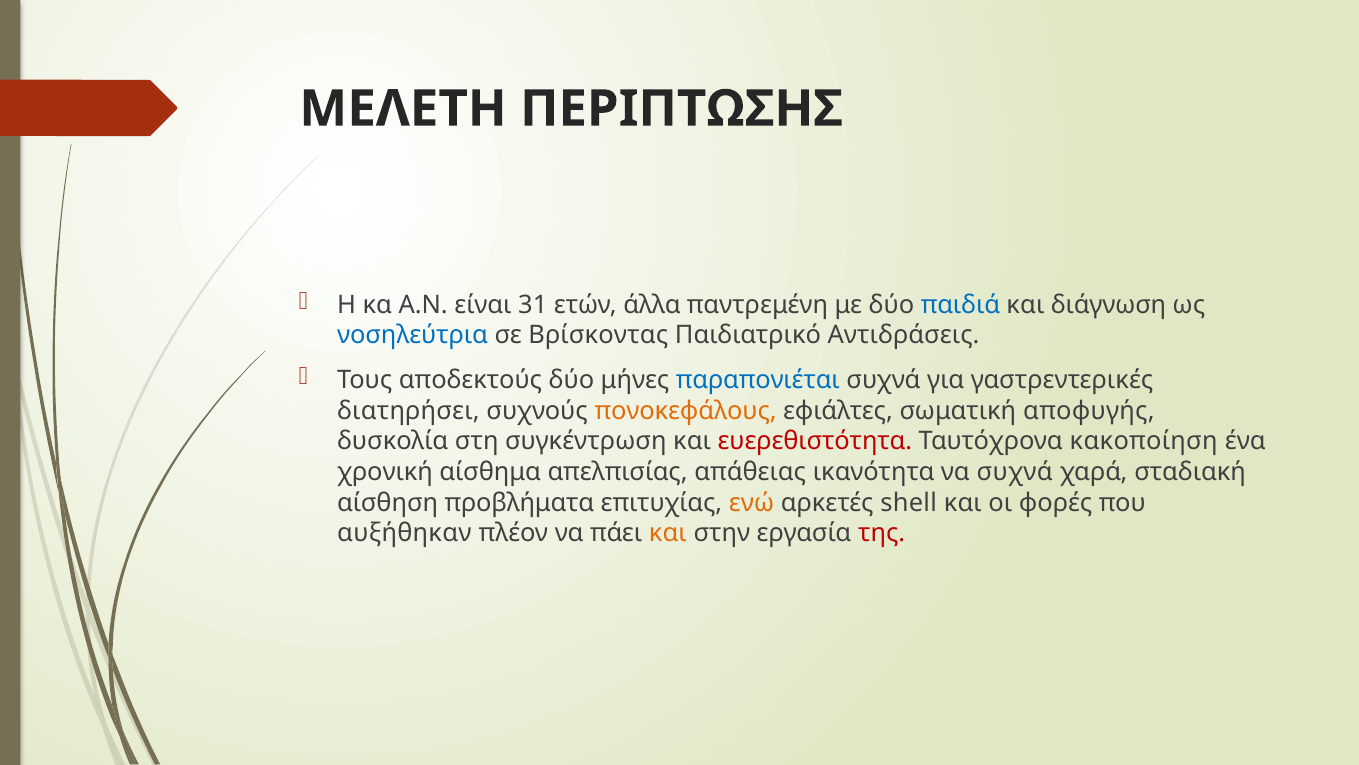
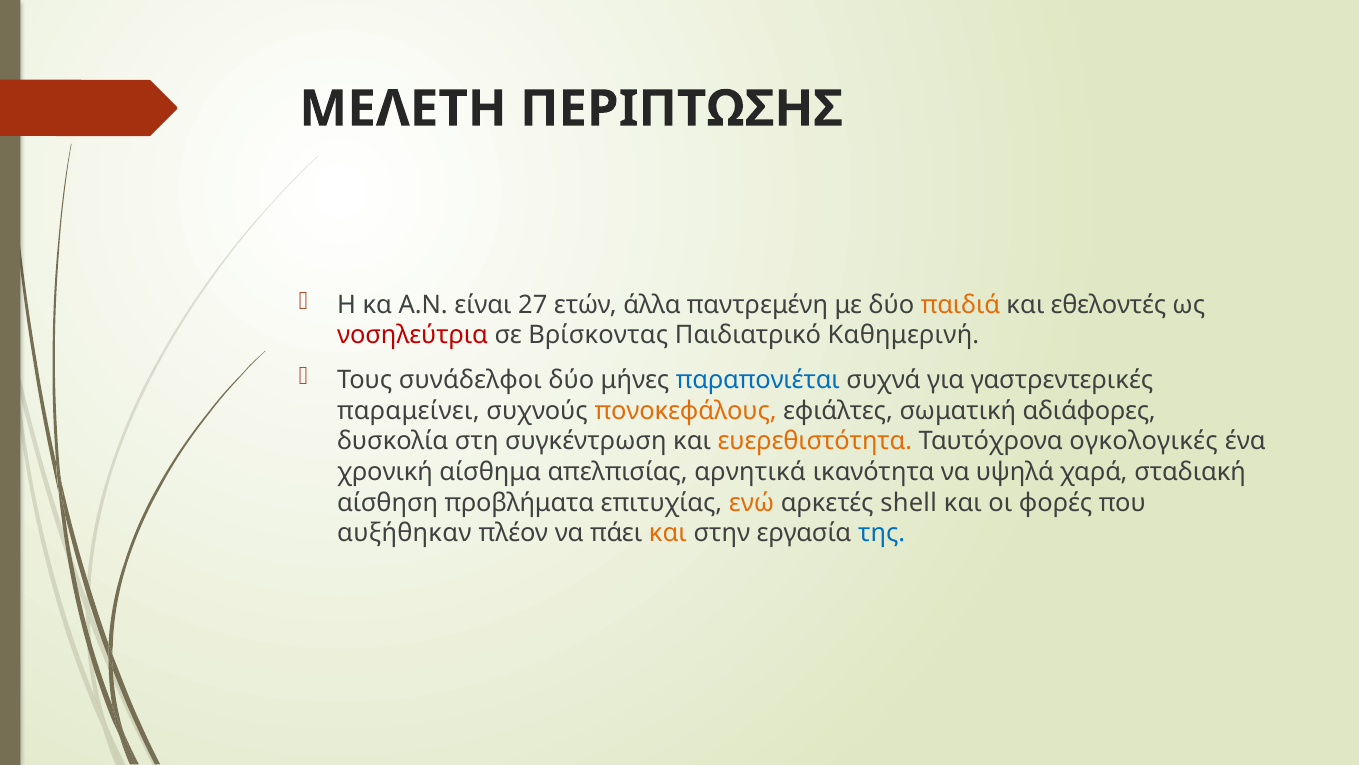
31: 31 -> 27 (533, 305)
παιδιά colour: blue -> orange (961, 305)
διάγνωση: διάγνωση -> εθελοντές (1108, 305)
νοσηλεύτρια colour: blue -> red (413, 335)
Αντιδράσεις: Αντιδράσεις -> Καθημερινή (904, 335)
αποδεκτούς: αποδεκτούς -> συνάδελφοι (470, 380)
διατηρήσει: διατηρήσει -> παραμείνει (408, 411)
αποφυγής: αποφυγής -> αδιάφορες (1089, 411)
ευερεθιστότητα colour: red -> orange (815, 441)
κακοποίηση: κακοποίηση -> ογκολογικές (1144, 441)
απάθειας: απάθειας -> αρνητικά (750, 472)
να συχνά: συχνά -> υψηλά (1015, 472)
της colour: red -> blue (882, 533)
